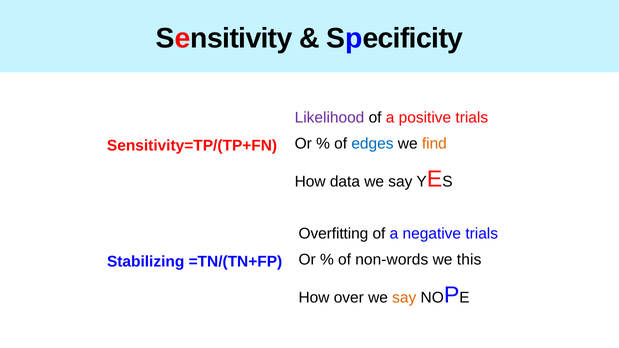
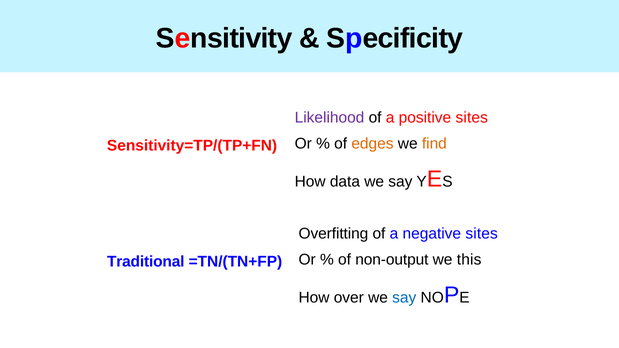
positive trials: trials -> sites (472, 117)
edges colour: blue -> orange (372, 144)
negative trials: trials -> sites (482, 234)
non-words: non-words -> non-output (392, 260)
Stabilizing: Stabilizing -> Traditional (146, 262)
say colour: orange -> blue (404, 298)
